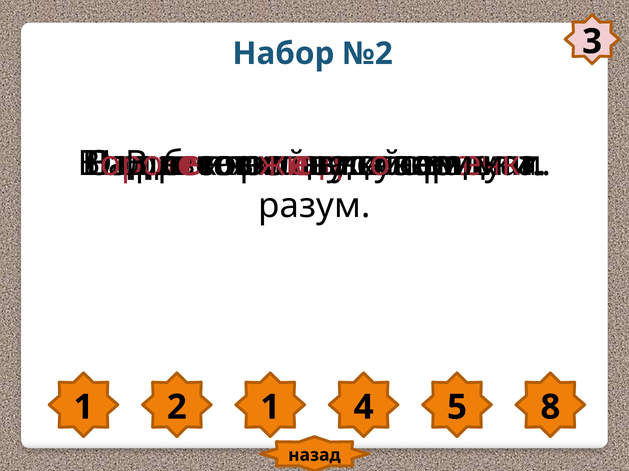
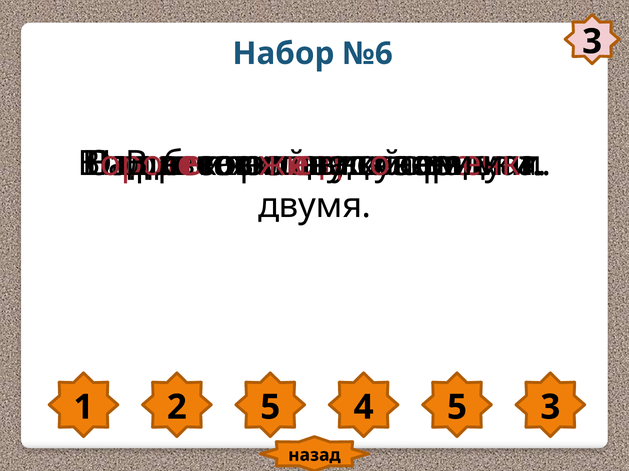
№2: №2 -> №6 (368, 54)
разум: разум -> двумя (315, 206)
2 1: 1 -> 5 (270, 408)
5 8: 8 -> 3 (550, 408)
